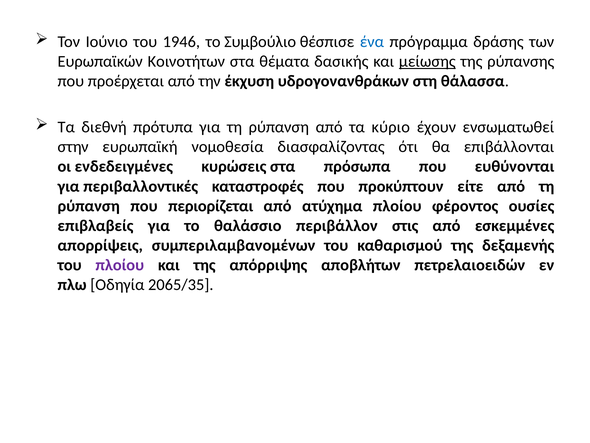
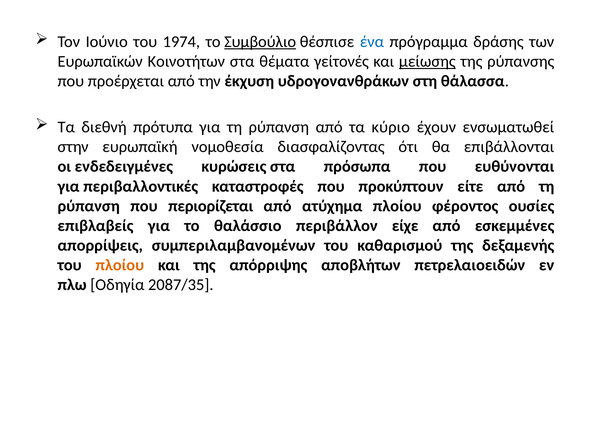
1946: 1946 -> 1974 (181, 42)
Συμβούλιο underline: none -> present (260, 42)
δασικής: δασικής -> γείτονές (341, 61)
στις: στις -> είχε (405, 225)
πλοίου colour: purple -> orange (120, 265)
2065/35: 2065/35 -> 2087/35 (181, 285)
